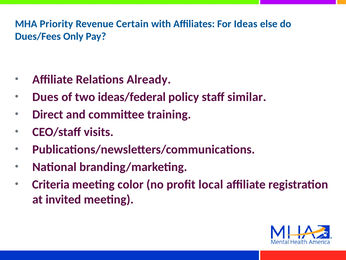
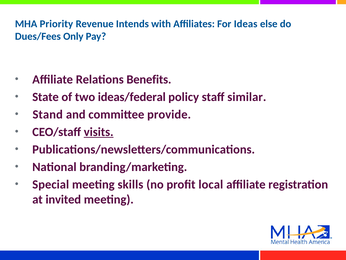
Certain: Certain -> Intends (132, 24)
Already: Already -> Benefits (149, 79)
Dues: Dues -> State (46, 97)
Direct: Direct -> Stand (48, 114)
training: training -> provide (169, 114)
visits underline: none -> present (99, 132)
Criteria: Criteria -> Special (51, 184)
color: color -> skills (130, 184)
